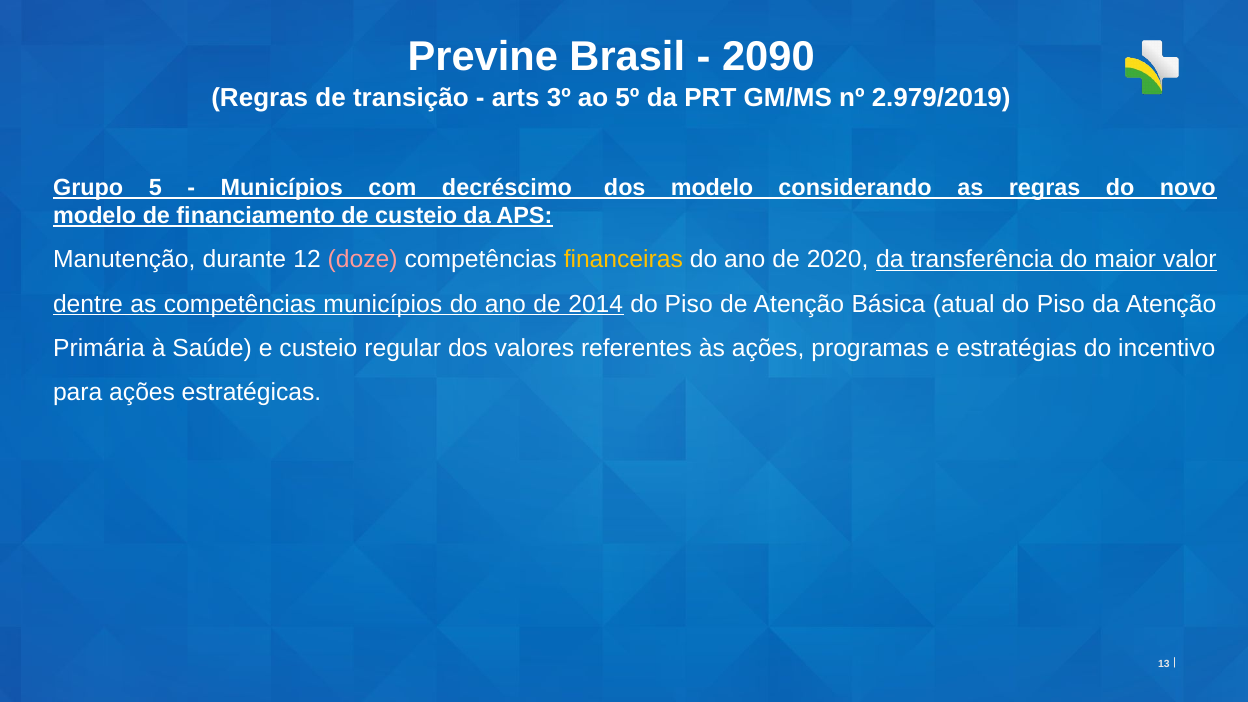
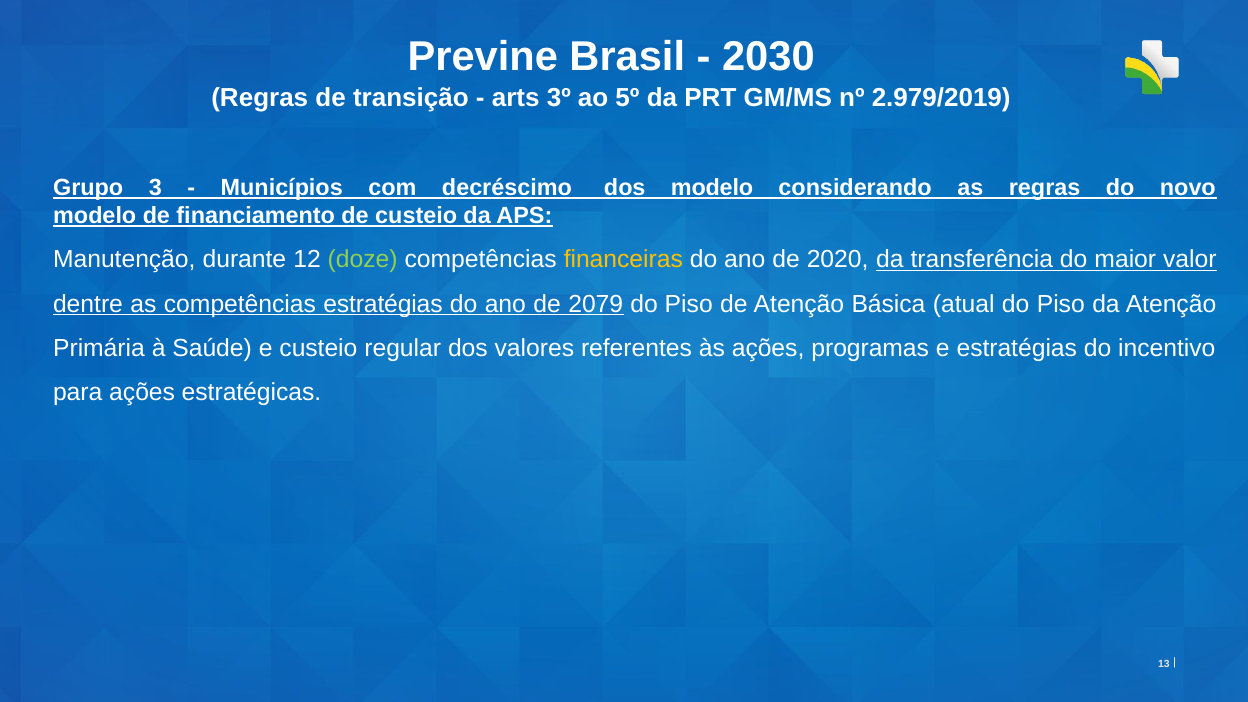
2090: 2090 -> 2030 (768, 57)
5: 5 -> 3 (155, 188)
doze colour: pink -> light green (363, 259)
competências municípios: municípios -> estratégias (383, 304)
2014: 2014 -> 2079 (596, 304)
